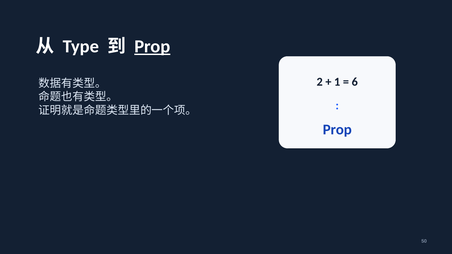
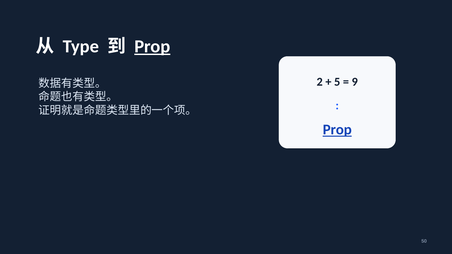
1: 1 -> 5 (337, 82)
6: 6 -> 9 (355, 82)
Prop underline: none -> present (337, 130)
